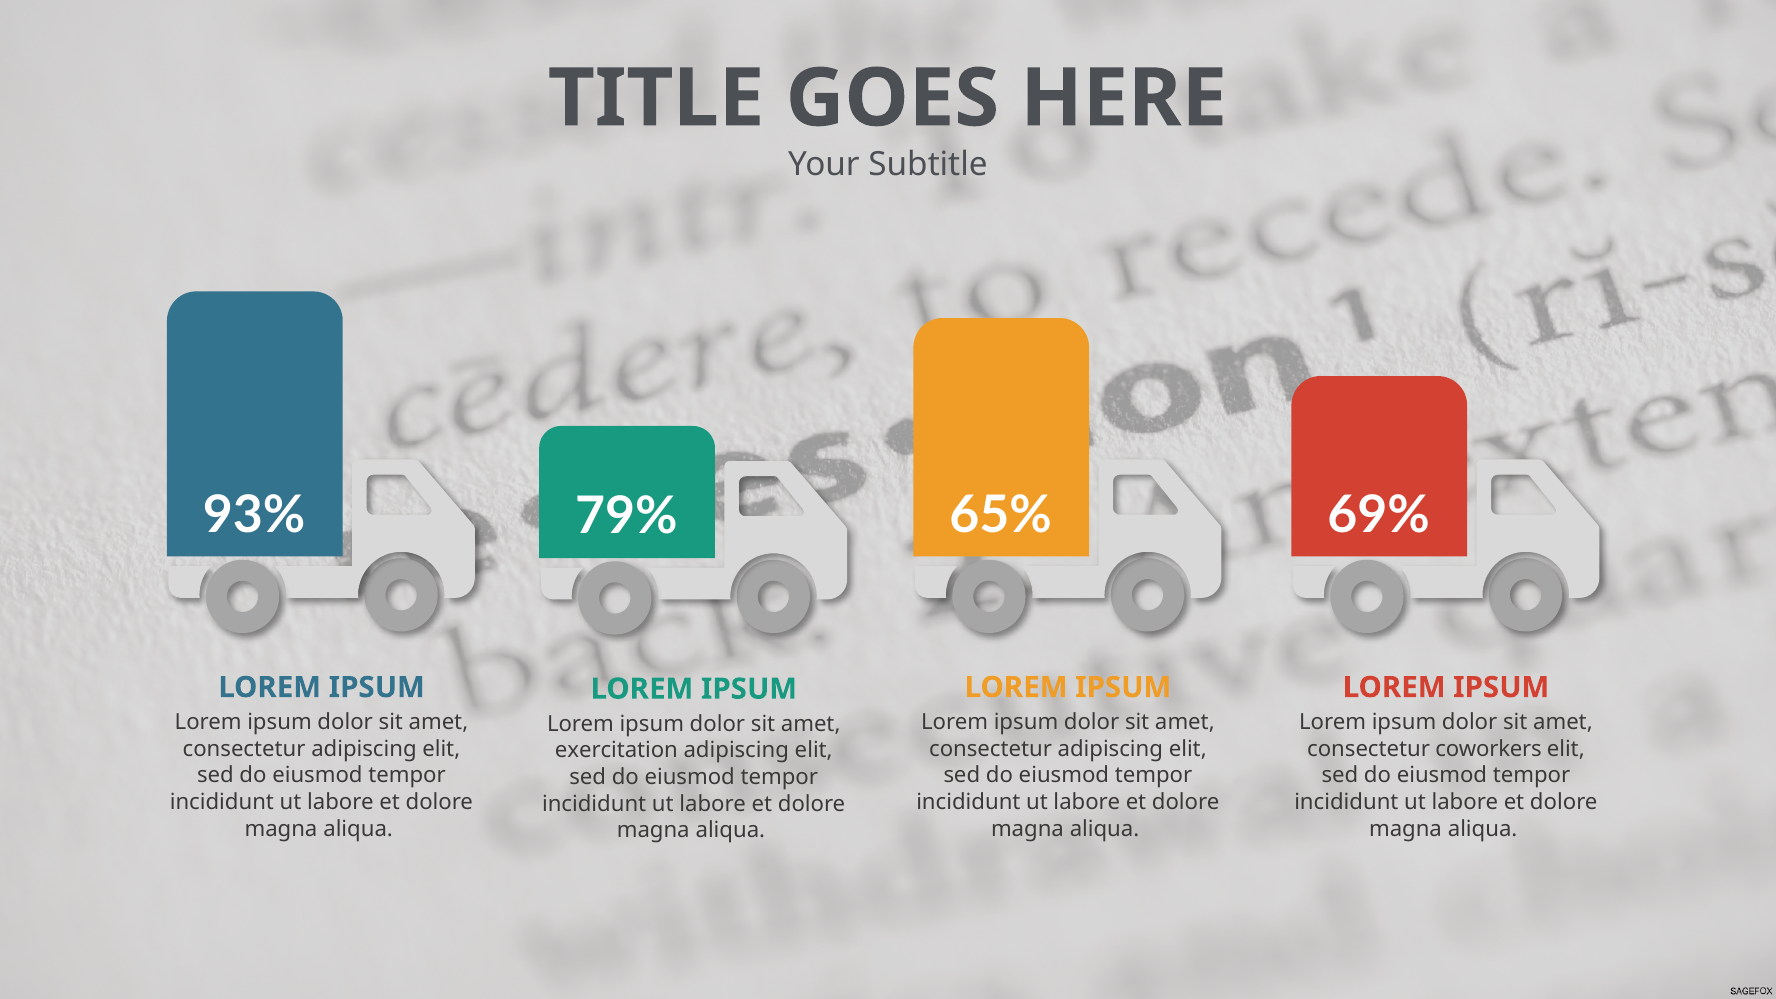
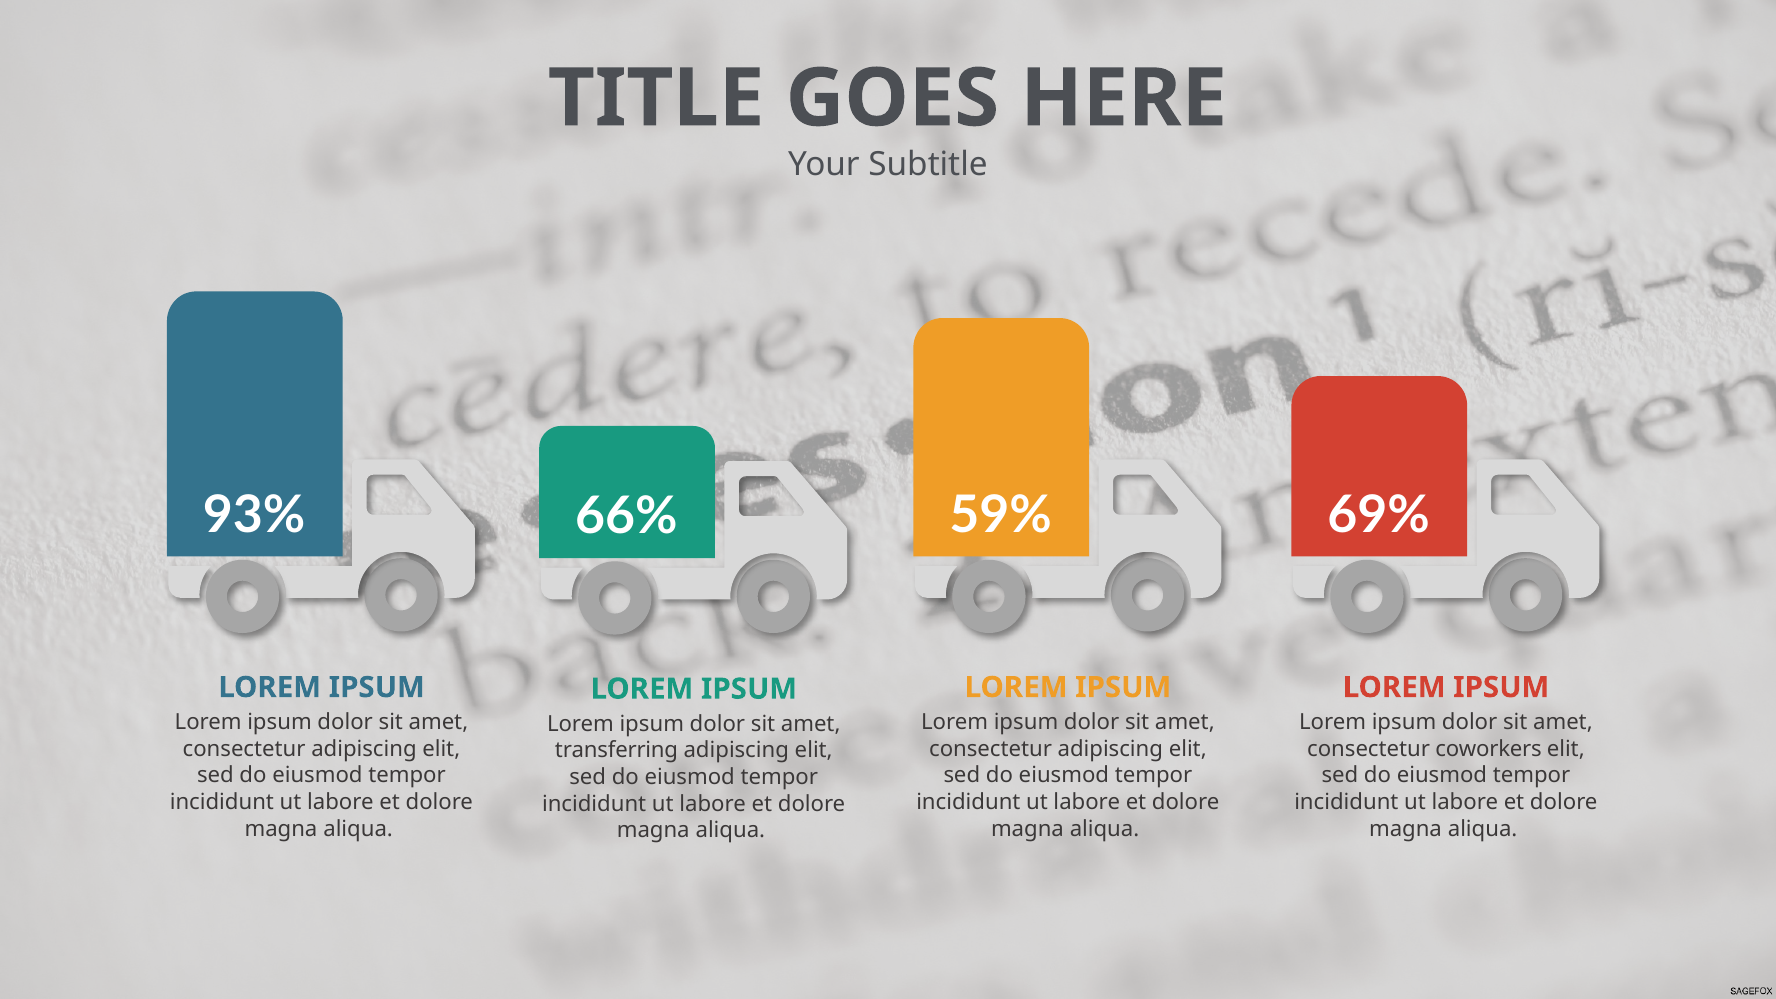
65%: 65% -> 59% (1000, 515)
79%: 79% -> 66% (626, 517)
exercitation: exercitation -> transferring (617, 751)
